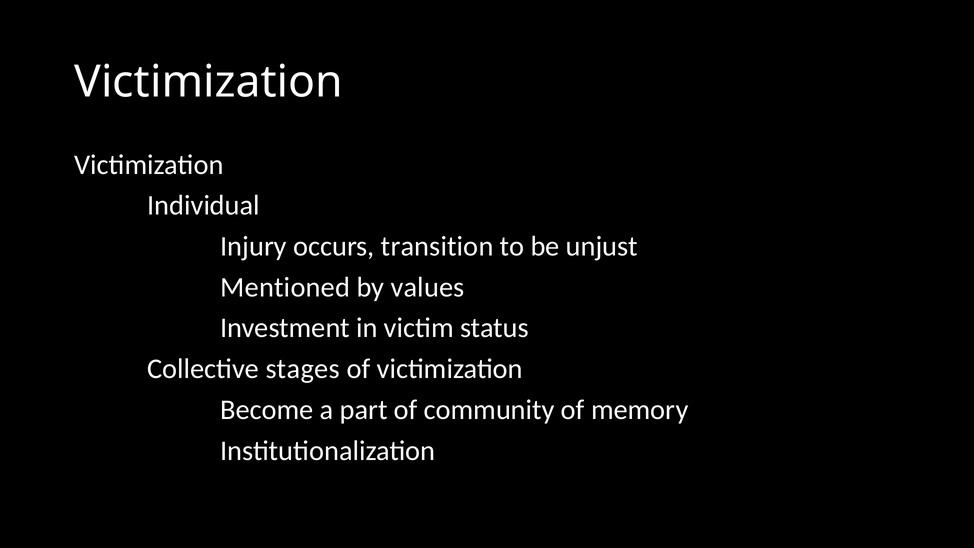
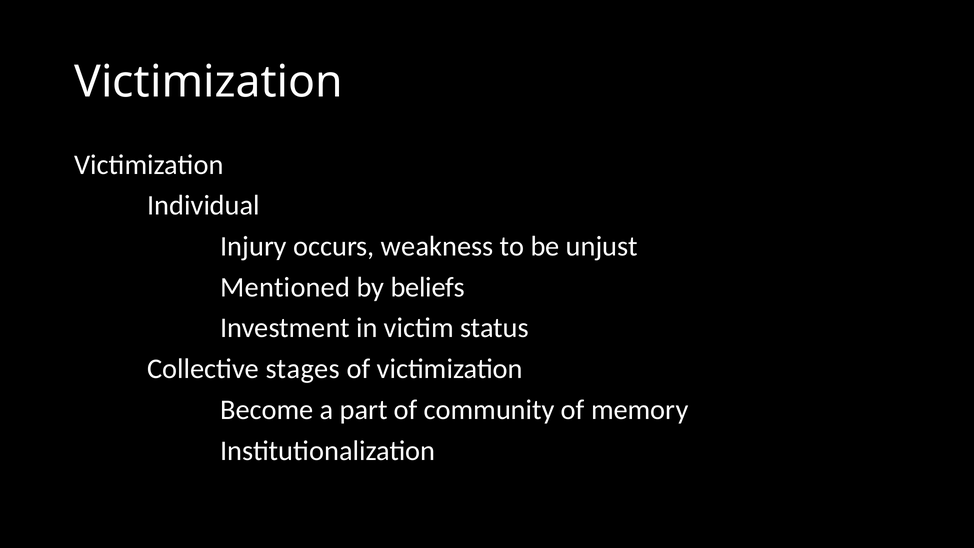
transition: transition -> weakness (437, 246)
values: values -> beliefs (428, 287)
